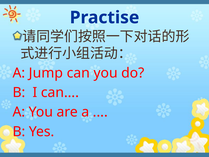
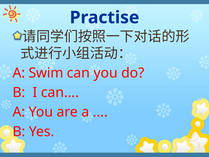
Jump: Jump -> Swim (46, 73)
